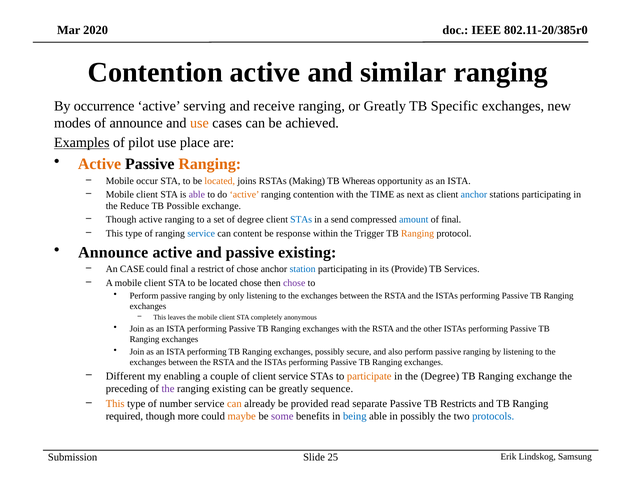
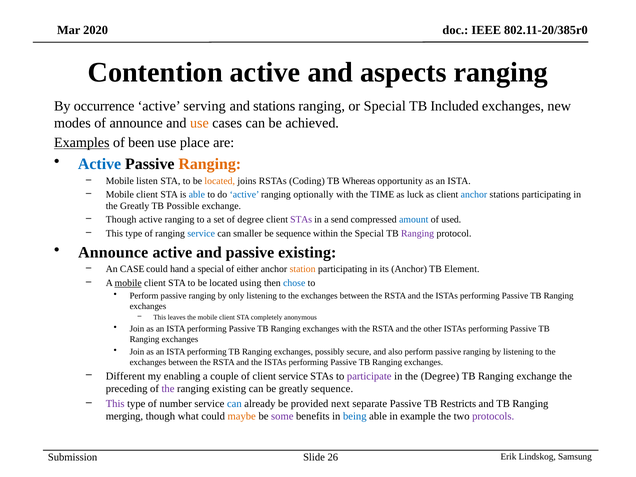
similar: similar -> aspects (403, 72)
and receive: receive -> stations (274, 106)
or Greatly: Greatly -> Special (385, 106)
Specific: Specific -> Included (455, 106)
pilot: pilot -> been (141, 143)
Active colour: orange -> blue (100, 164)
occur: occur -> listen (147, 181)
Making: Making -> Coding (307, 181)
able colour: purple -> blue (197, 194)
active colour: orange -> blue (244, 194)
ranging contention: contention -> optionally (313, 194)
next: next -> luck (415, 194)
the Reduce: Reduce -> Greatly (135, 206)
STAs colour: blue -> purple (301, 220)
of final: final -> used (451, 220)
content: content -> smaller (248, 233)
be response: response -> sequence (293, 233)
the Trigger: Trigger -> Special (369, 233)
Ranging colour: orange -> purple (418, 233)
could final: final -> hand (179, 269)
a restrict: restrict -> special (211, 269)
of chose: chose -> either (248, 269)
station colour: blue -> orange (303, 269)
its Provide: Provide -> Anchor (409, 269)
Services: Services -> Element (462, 269)
mobile underline: none -> present (128, 283)
located chose: chose -> using (251, 283)
chose colour: purple -> blue (294, 283)
participate colour: orange -> purple (369, 376)
This colour: orange -> purple (115, 404)
can colour: orange -> blue (234, 404)
read: read -> next (340, 404)
required: required -> merging (124, 416)
more: more -> what (188, 416)
in possibly: possibly -> example (418, 416)
protocols colour: blue -> purple (493, 416)
25: 25 -> 26 (333, 457)
